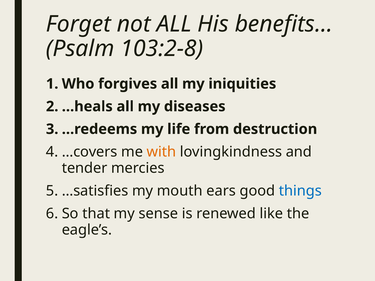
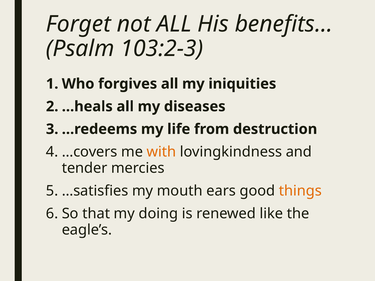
103:2-8: 103:2-8 -> 103:2-3 (162, 49)
things colour: blue -> orange (300, 191)
sense: sense -> doing (158, 214)
